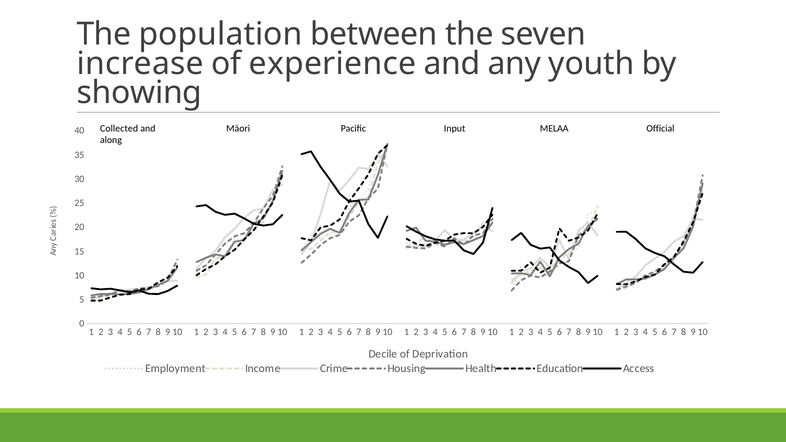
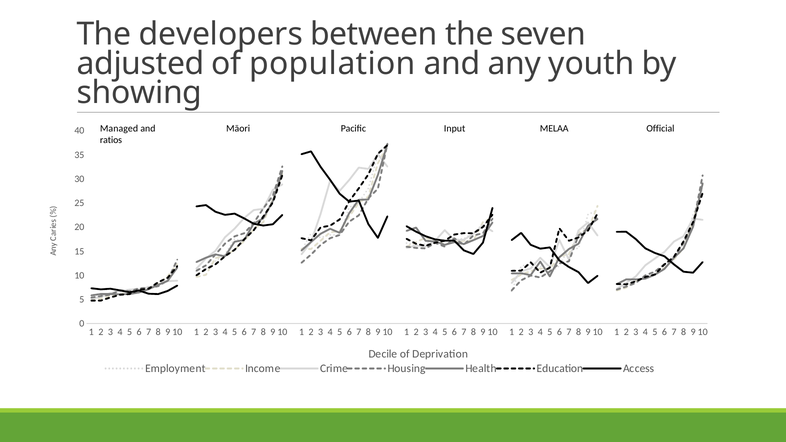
population: population -> developers (221, 34)
increase: increase -> adjusted (141, 64)
experience: experience -> population (332, 64)
Collected: Collected -> Managed (119, 128)
along: along -> ratios (111, 140)
